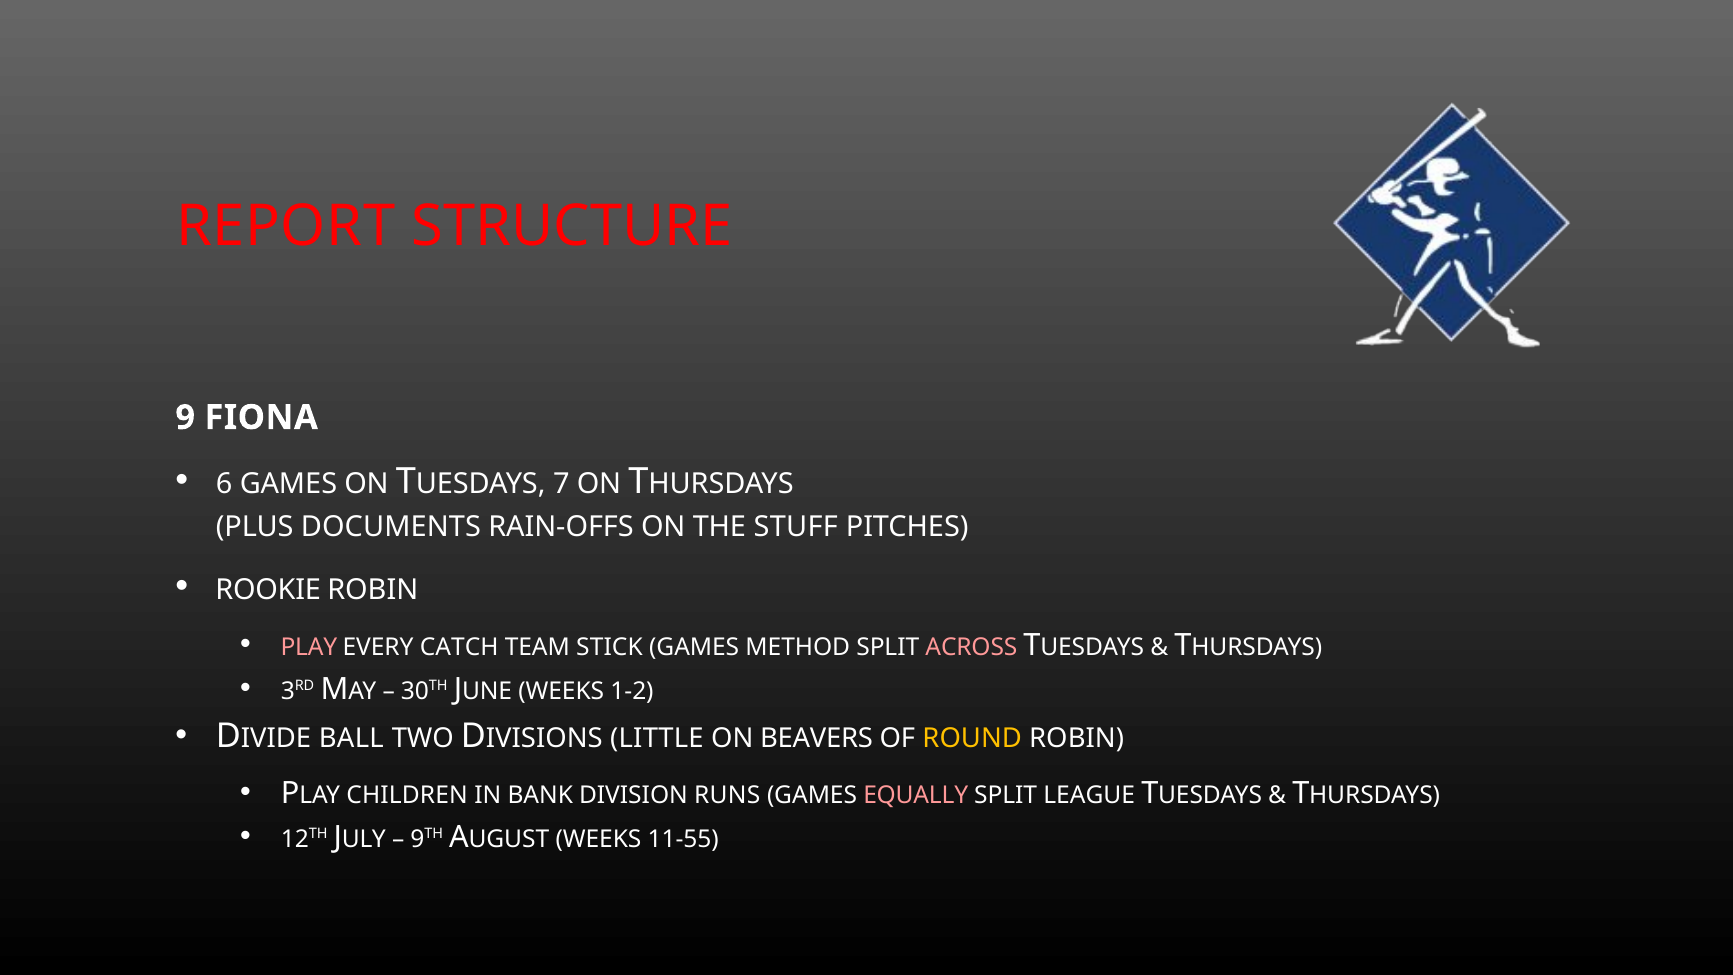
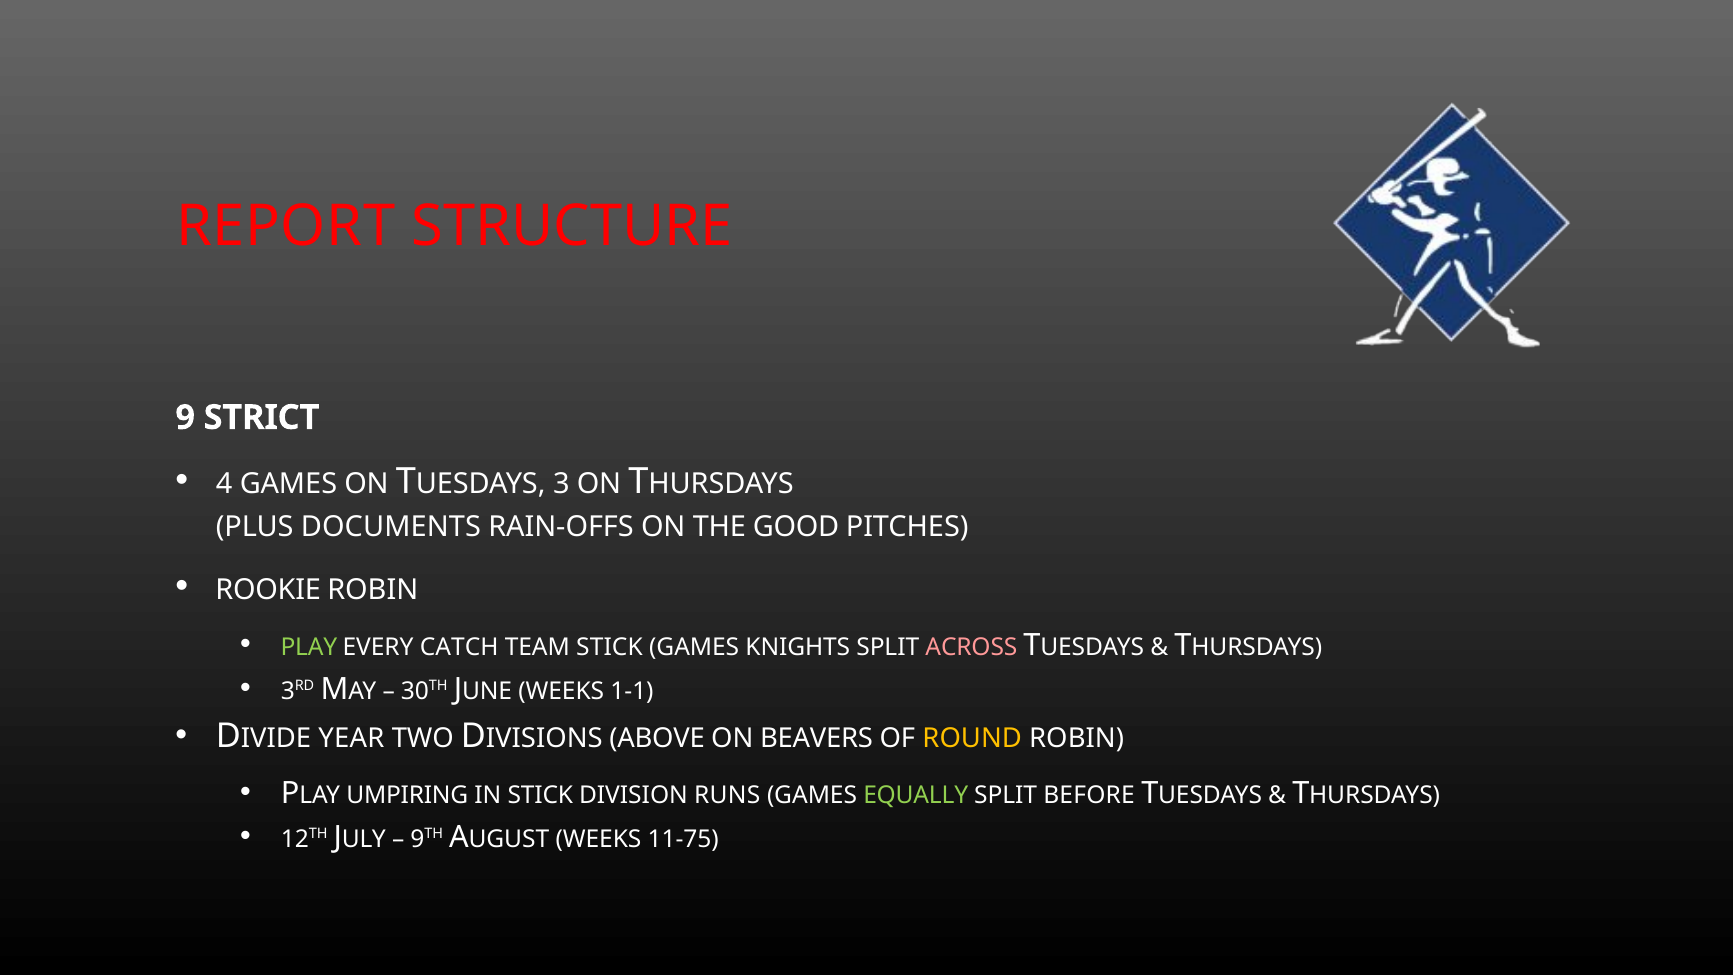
FIONA: FIONA -> STRICT (262, 417)
6: 6 -> 4 (224, 484)
7: 7 -> 3 (561, 484)
STUFF: STUFF -> GOOD (796, 527)
PLAY colour: pink -> light green (309, 647)
METHOD: METHOD -> KNIGHTS (798, 647)
1-2: 1-2 -> 1-1 (632, 691)
BALL: BALL -> YEAR (351, 739)
LITTLE: LITTLE -> ABOVE (657, 739)
CHILDREN: CHILDREN -> UMPIRING (407, 795)
IN BANK: BANK -> STICK (540, 795)
EQUALLY colour: pink -> light green (916, 795)
LEAGUE: LEAGUE -> BEFORE (1089, 795)
11-55: 11-55 -> 11-75 (683, 839)
